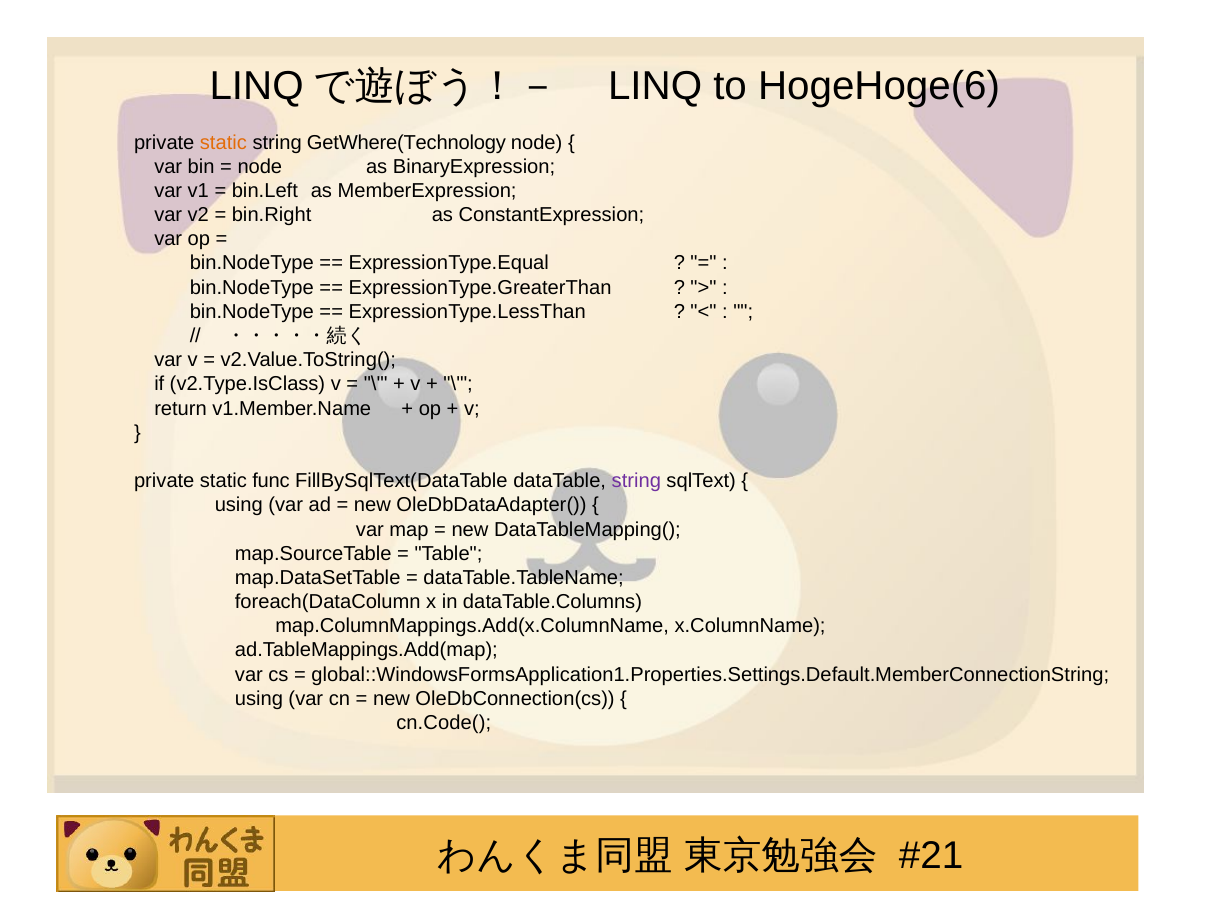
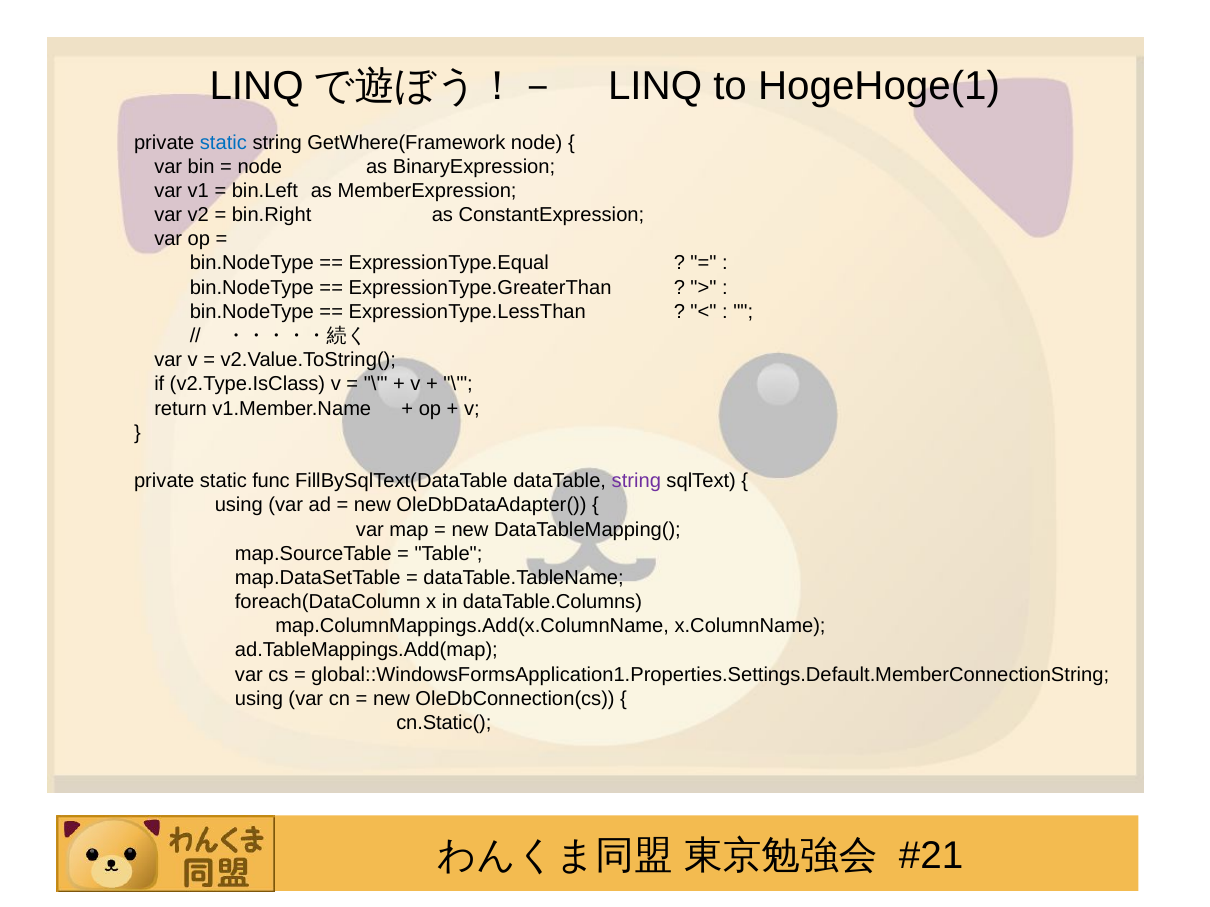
HogeHoge(6: HogeHoge(6 -> HogeHoge(1 (879, 86)
static colour: orange -> blue (223, 142)
GetWhere(Technology: GetWhere(Technology -> GetWhere(Framework (406, 142)
cn.Code(: cn.Code( -> cn.Static( (444, 723)
